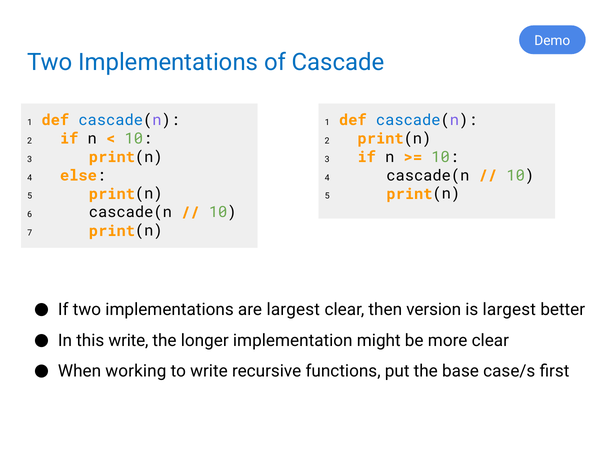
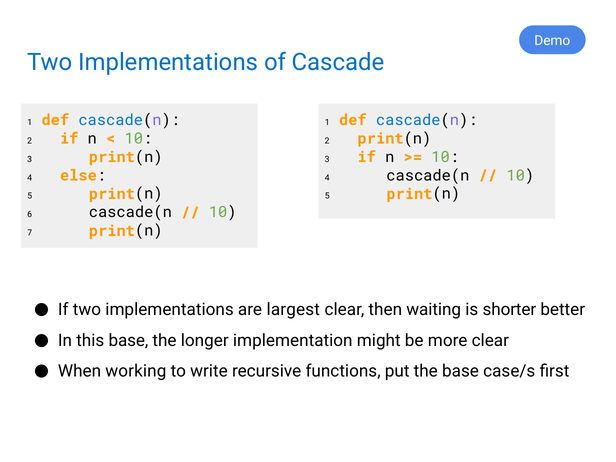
version: version -> waiting (434, 310)
is largest: largest -> shorter (509, 310)
this write: write -> base (128, 340)
